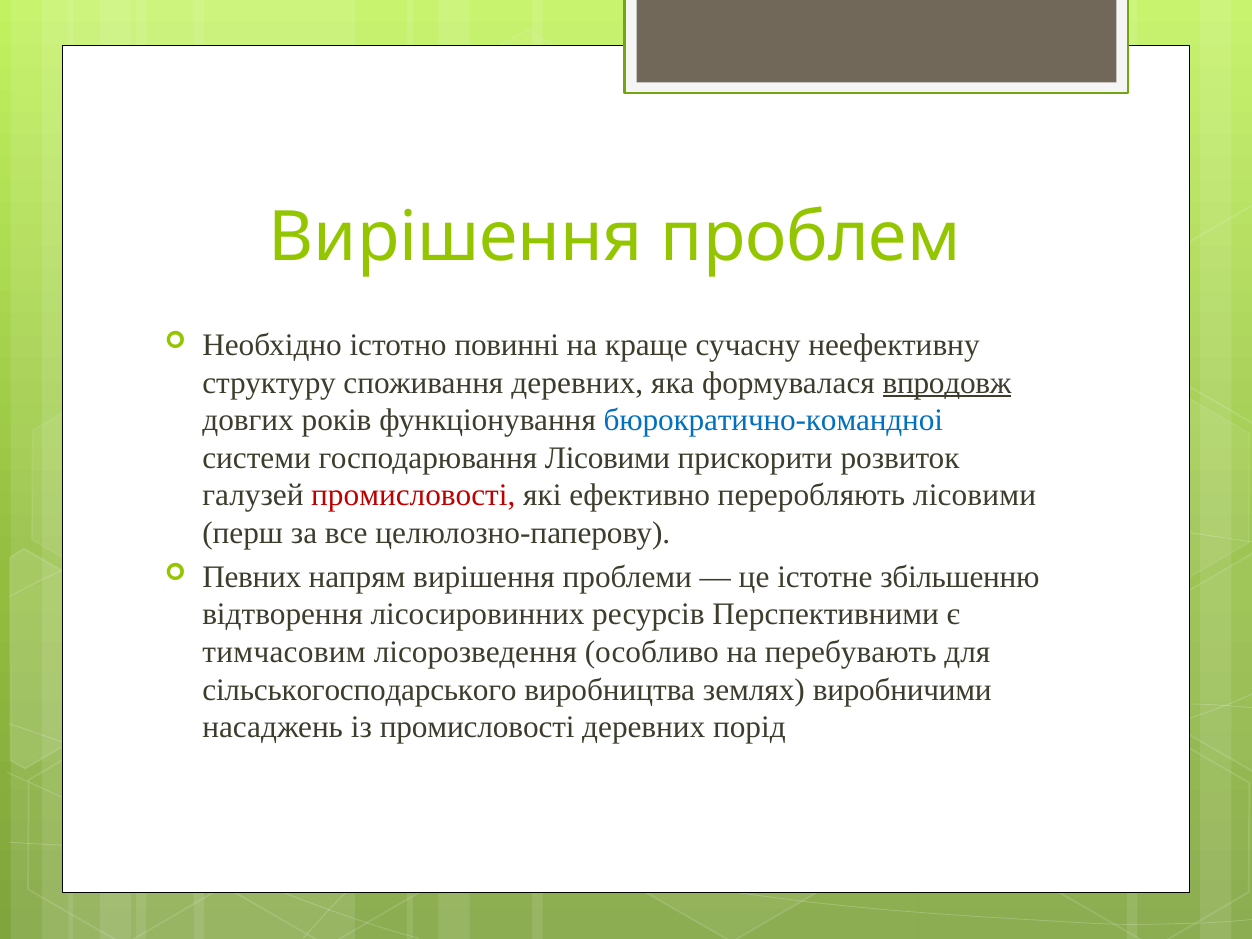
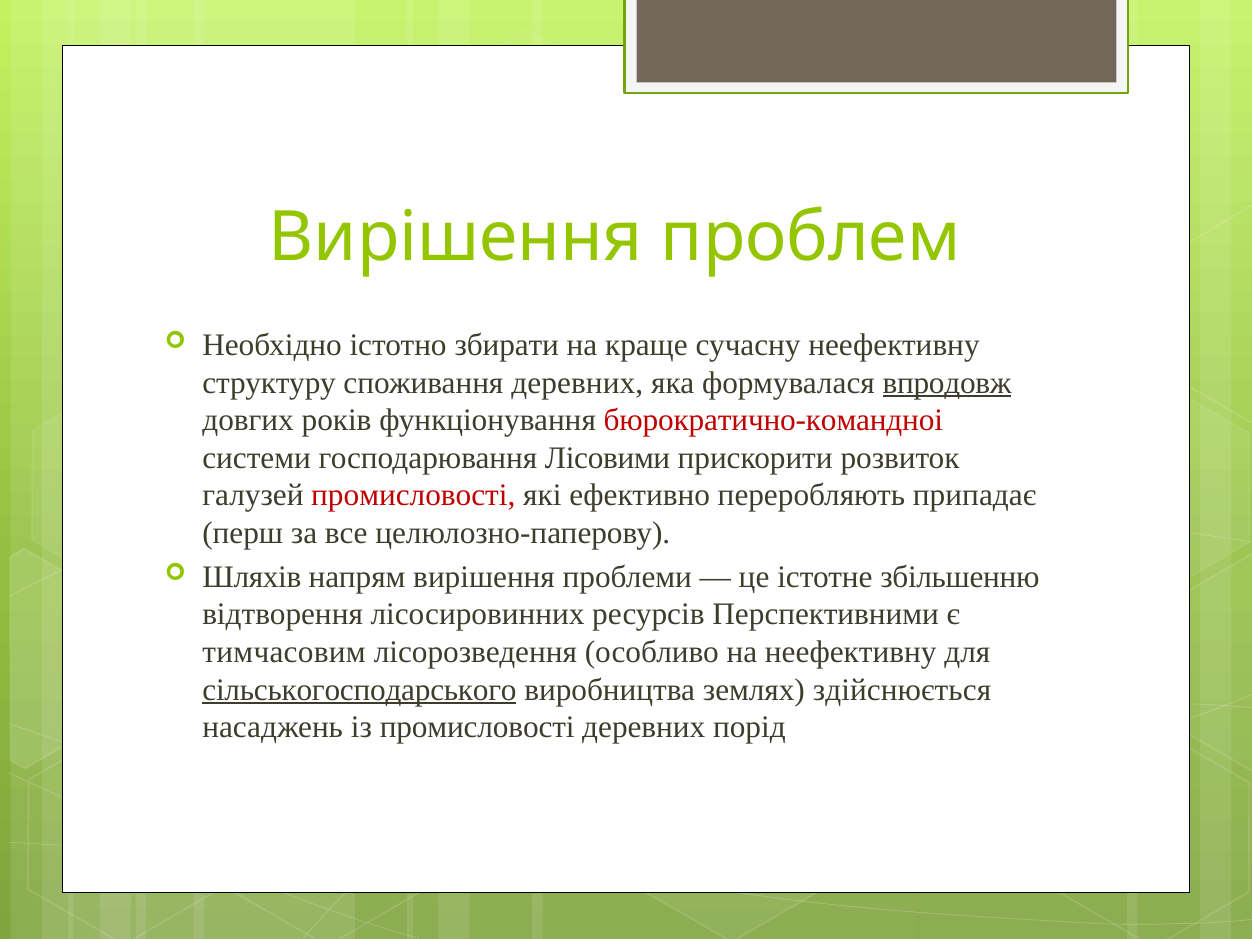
повинні: повинні -> збирати (507, 345)
бюрократично-командноі colour: blue -> red (773, 421)
переробляють лісовими: лісовими -> припадає (975, 496)
Певних: Певних -> Шляхів (252, 577)
на перебувають: перебувають -> неефективну (851, 652)
сільськогосподарського underline: none -> present (360, 690)
виробничими: виробничими -> здійснюється (902, 690)
